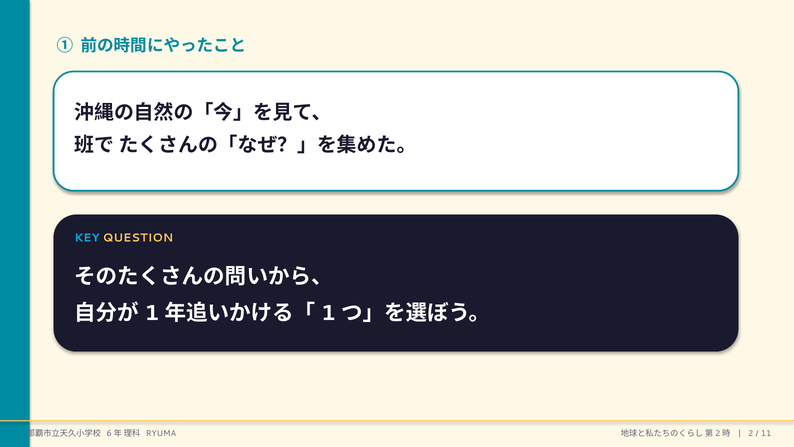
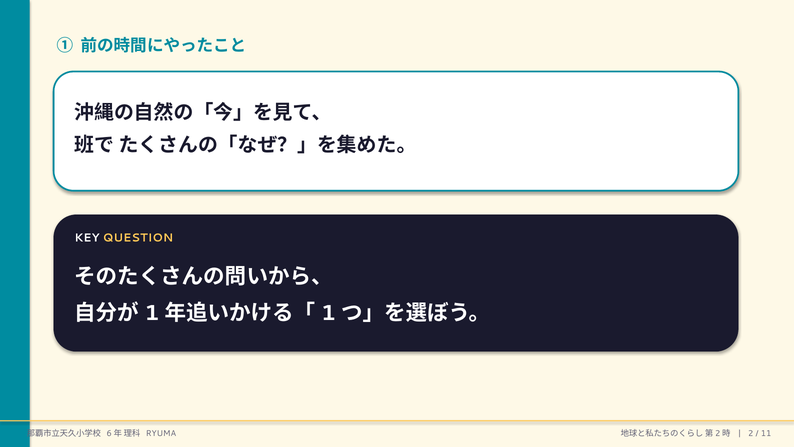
KEY colour: light blue -> white (87, 238)
